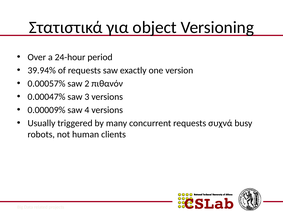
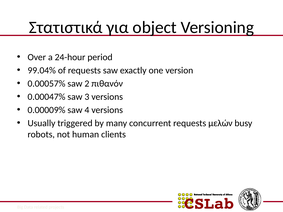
39.94%: 39.94% -> 99.04% (42, 70)
συχνά: συχνά -> μελών (220, 123)
